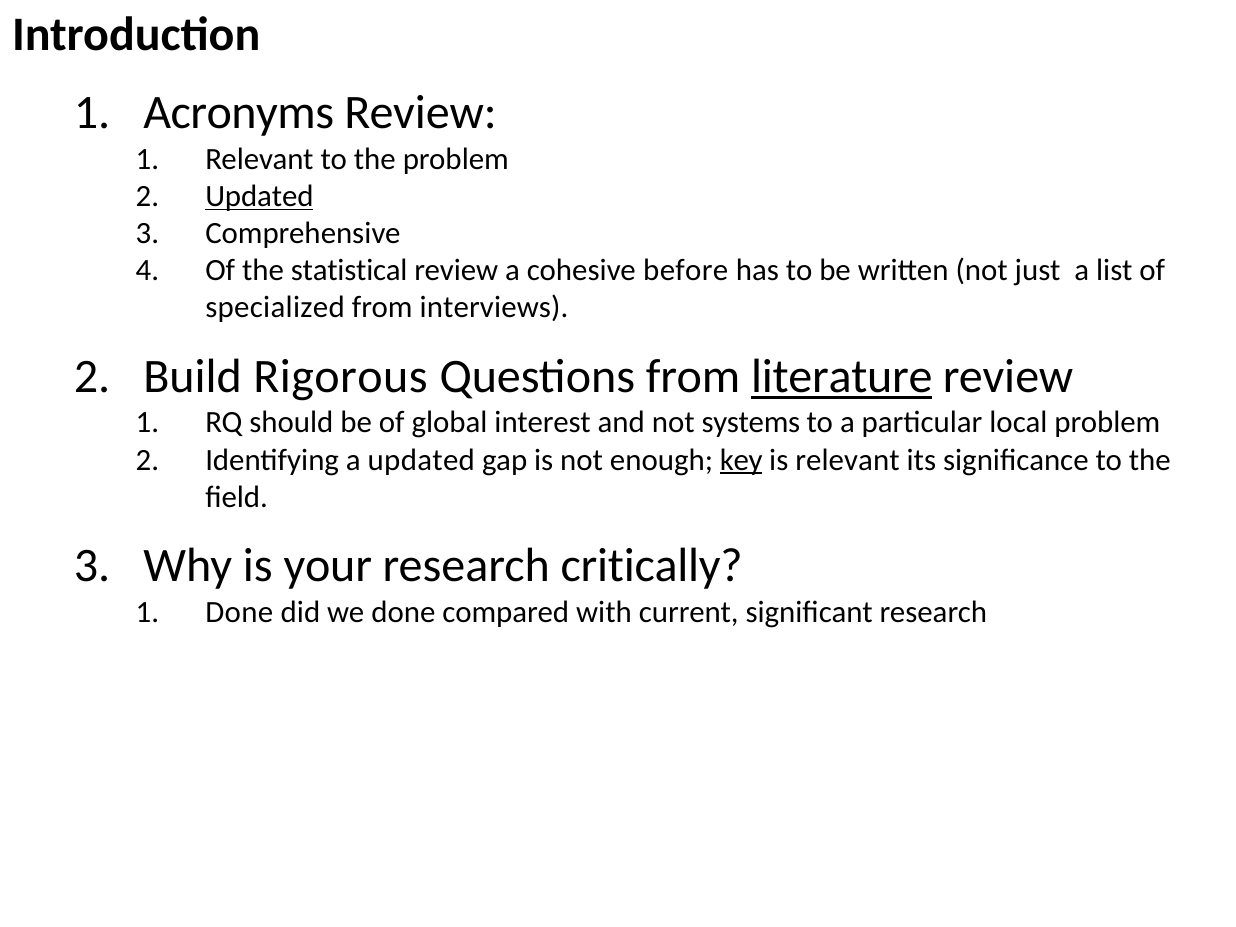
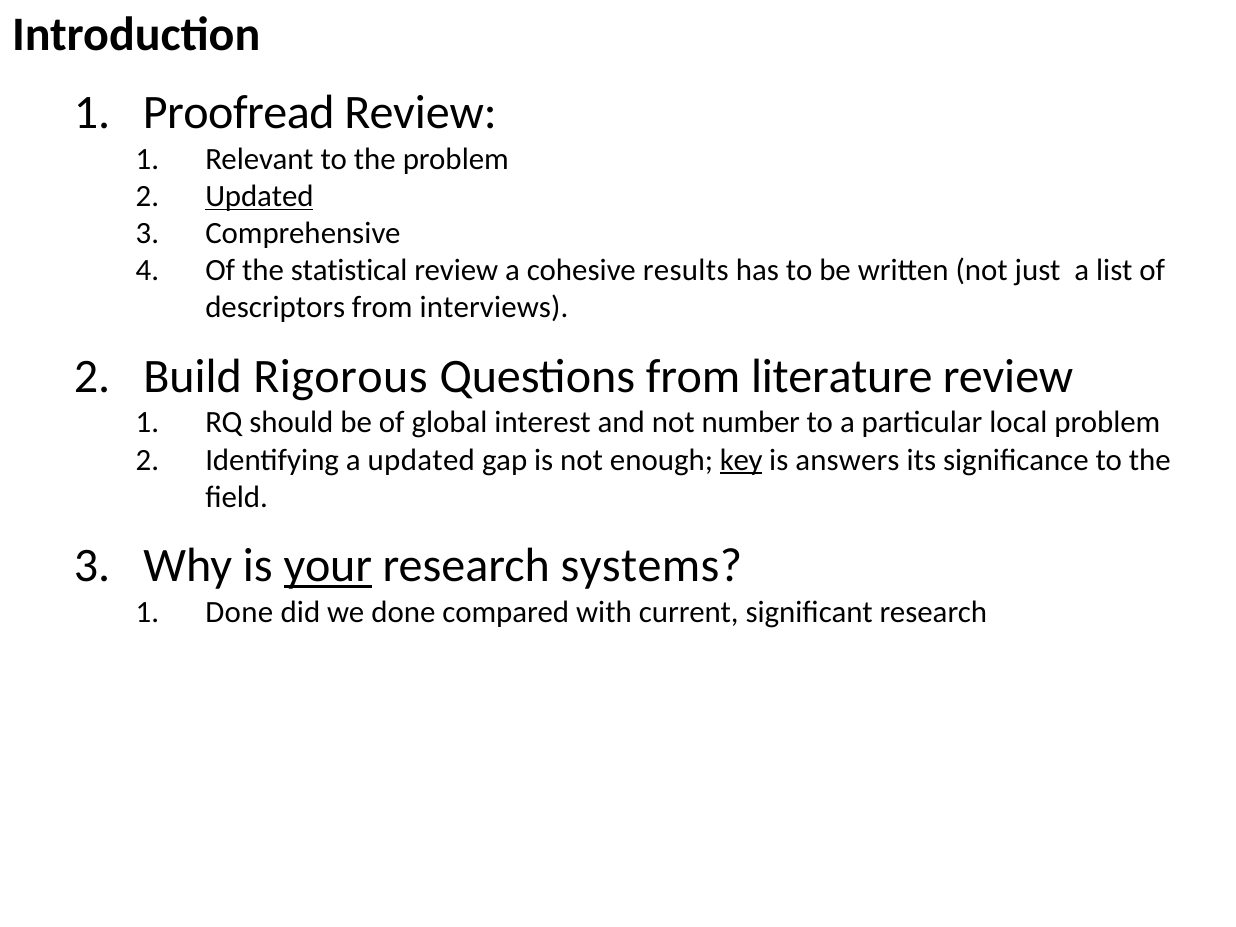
Acronyms: Acronyms -> Proofread (239, 113)
before: before -> results (686, 270)
specialized: specialized -> descriptors (275, 307)
literature underline: present -> none (842, 377)
systems: systems -> number (751, 423)
is relevant: relevant -> answers (847, 460)
your underline: none -> present (328, 566)
critically: critically -> systems (651, 566)
